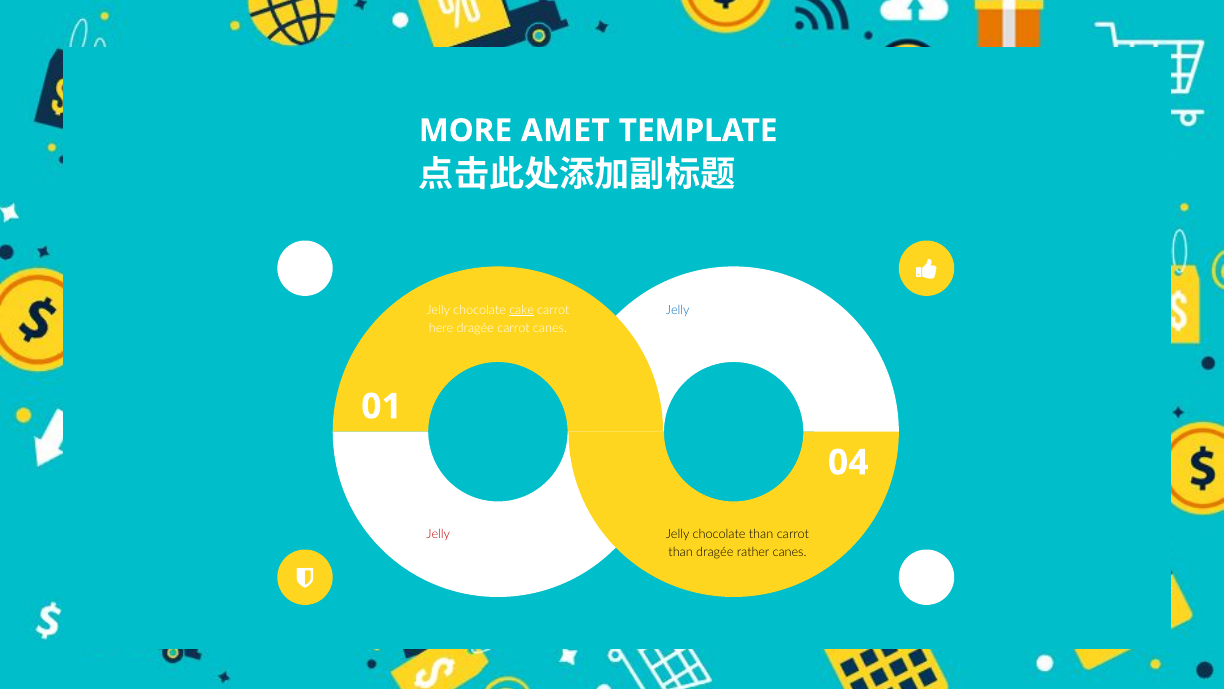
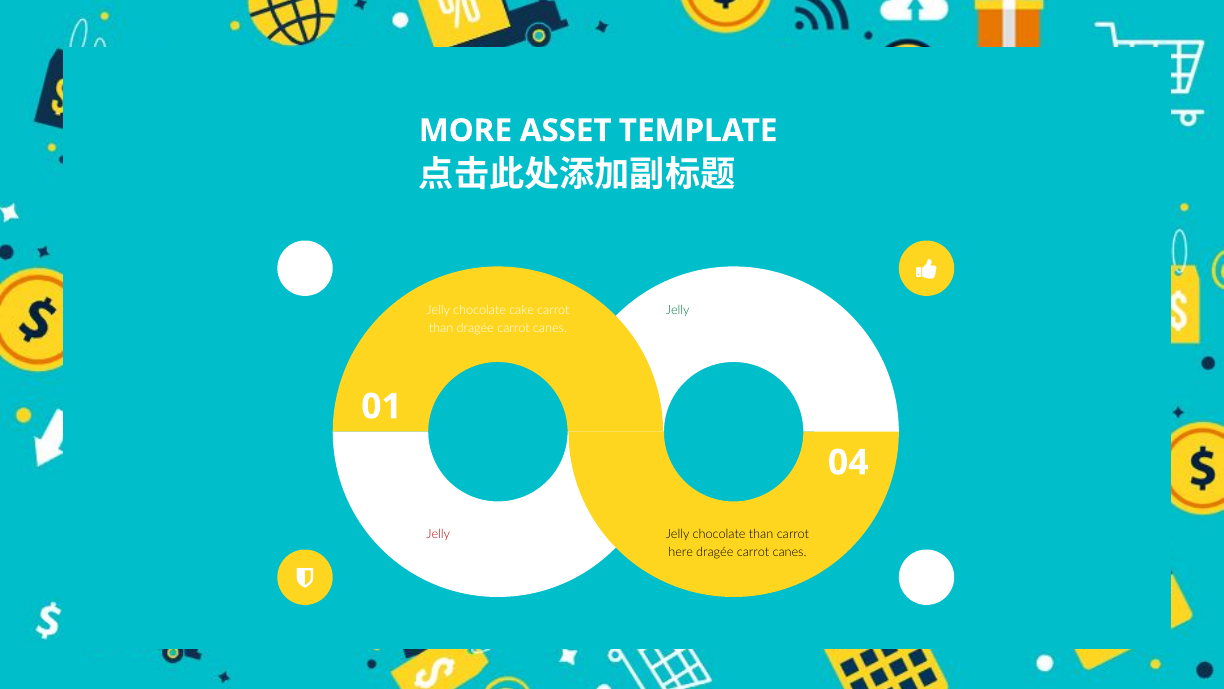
AMET: AMET -> ASSET (566, 131)
cake underline: present -> none (522, 310)
Jelly colour: blue -> green (678, 310)
here: here -> than (441, 328)
than: than -> here (681, 552)
rather: rather -> carrot (753, 552)
